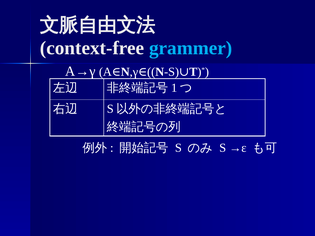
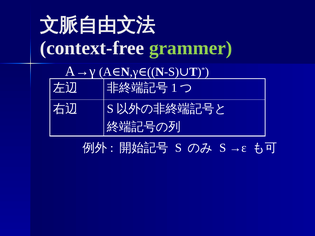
grammer colour: light blue -> light green (191, 48)
